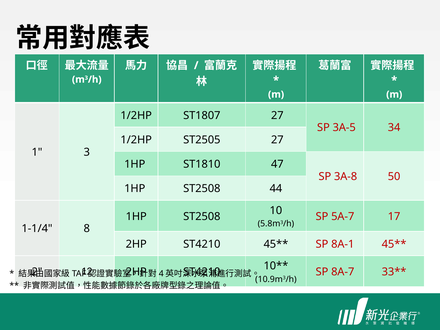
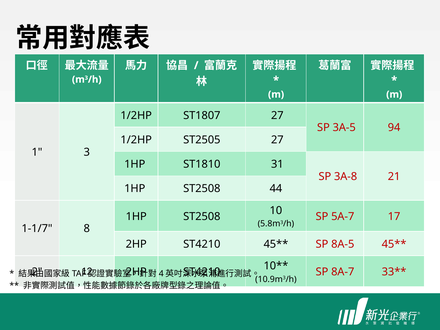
34: 34 -> 94 (394, 128)
47: 47 -> 31 (277, 164)
50: 50 -> 21 (394, 176)
1-1/4: 1-1/4 -> 1-1/7 (37, 229)
8A-1: 8A-1 -> 8A-5 (343, 244)
